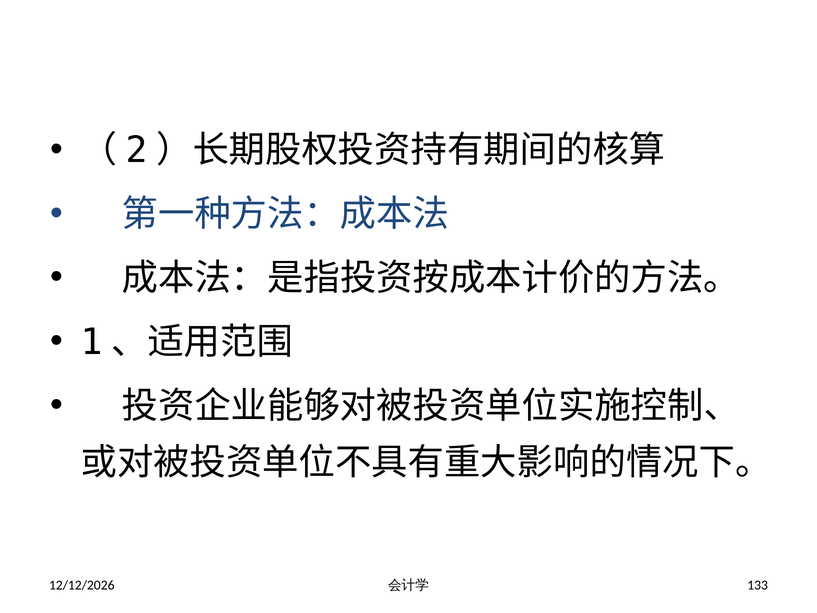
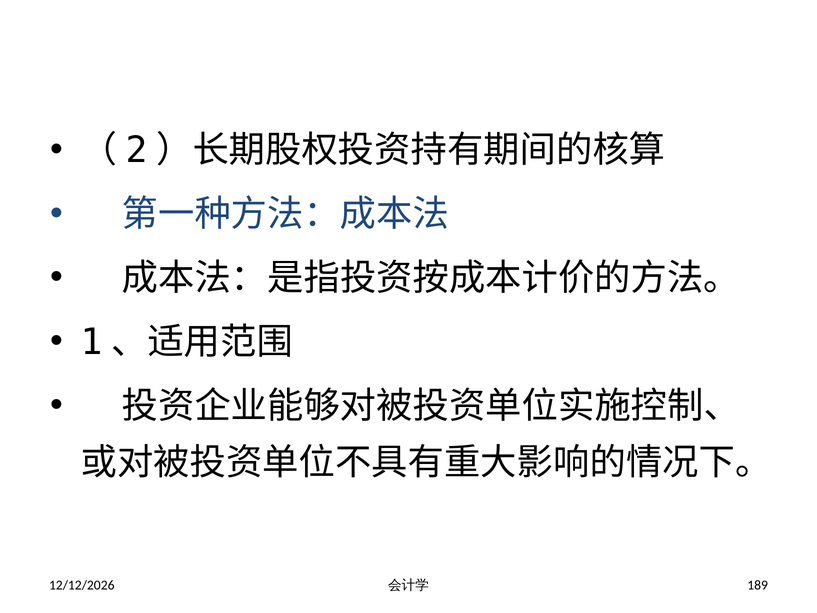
133: 133 -> 189 (758, 585)
